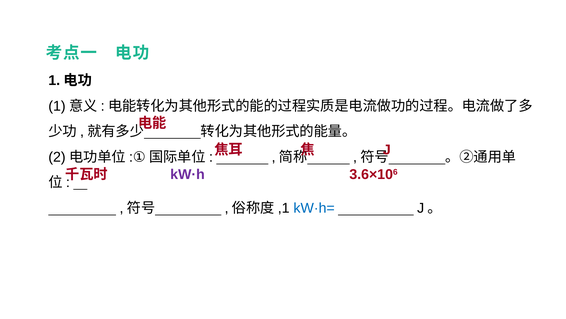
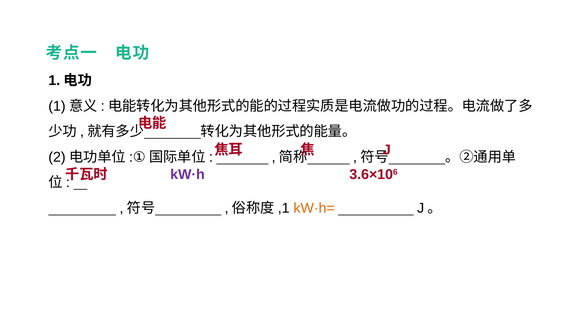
kW·h= colour: blue -> orange (314, 208)
